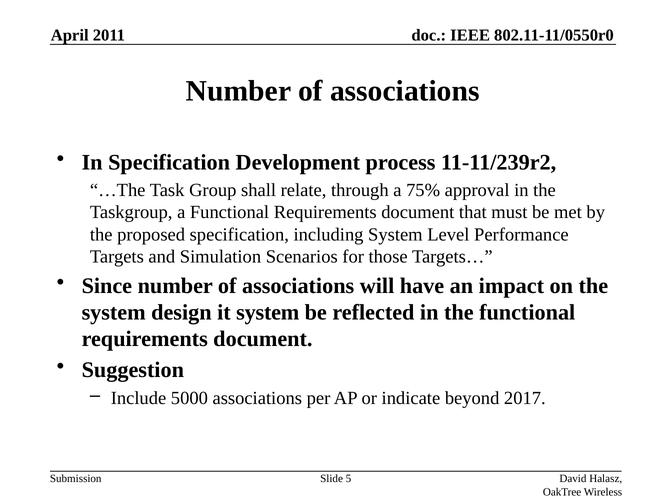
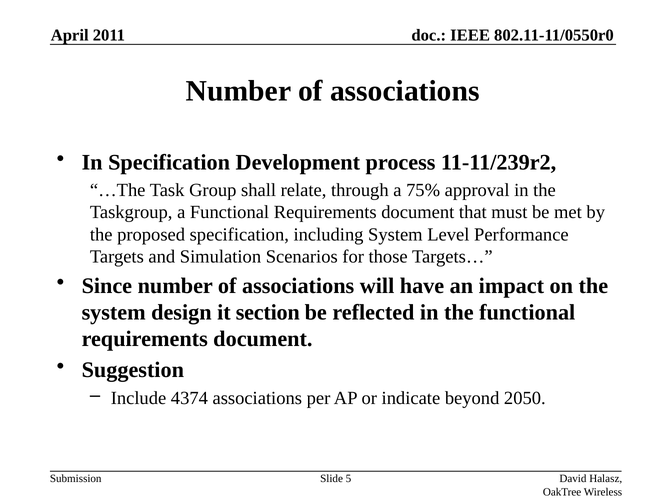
it system: system -> section (268, 313)
5000: 5000 -> 4374 (189, 398)
2017: 2017 -> 2050 (525, 398)
